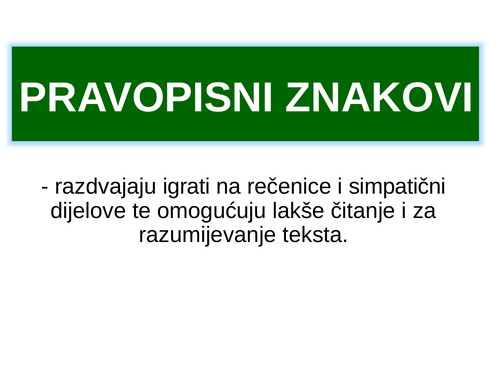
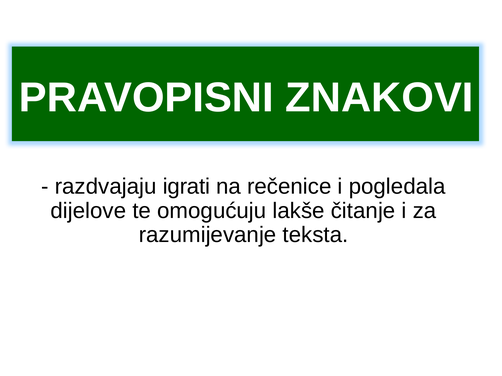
simpatični: simpatični -> pogledala (397, 187)
